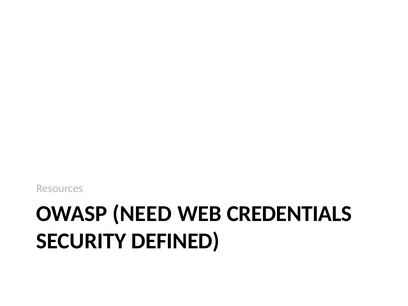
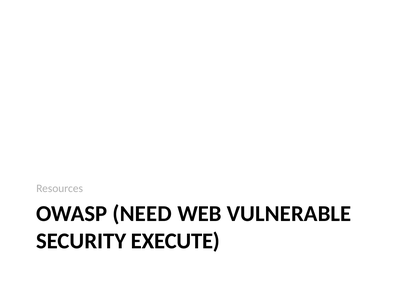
CREDENTIALS: CREDENTIALS -> VULNERABLE (289, 214)
DEFINED: DEFINED -> EXECUTE (175, 241)
